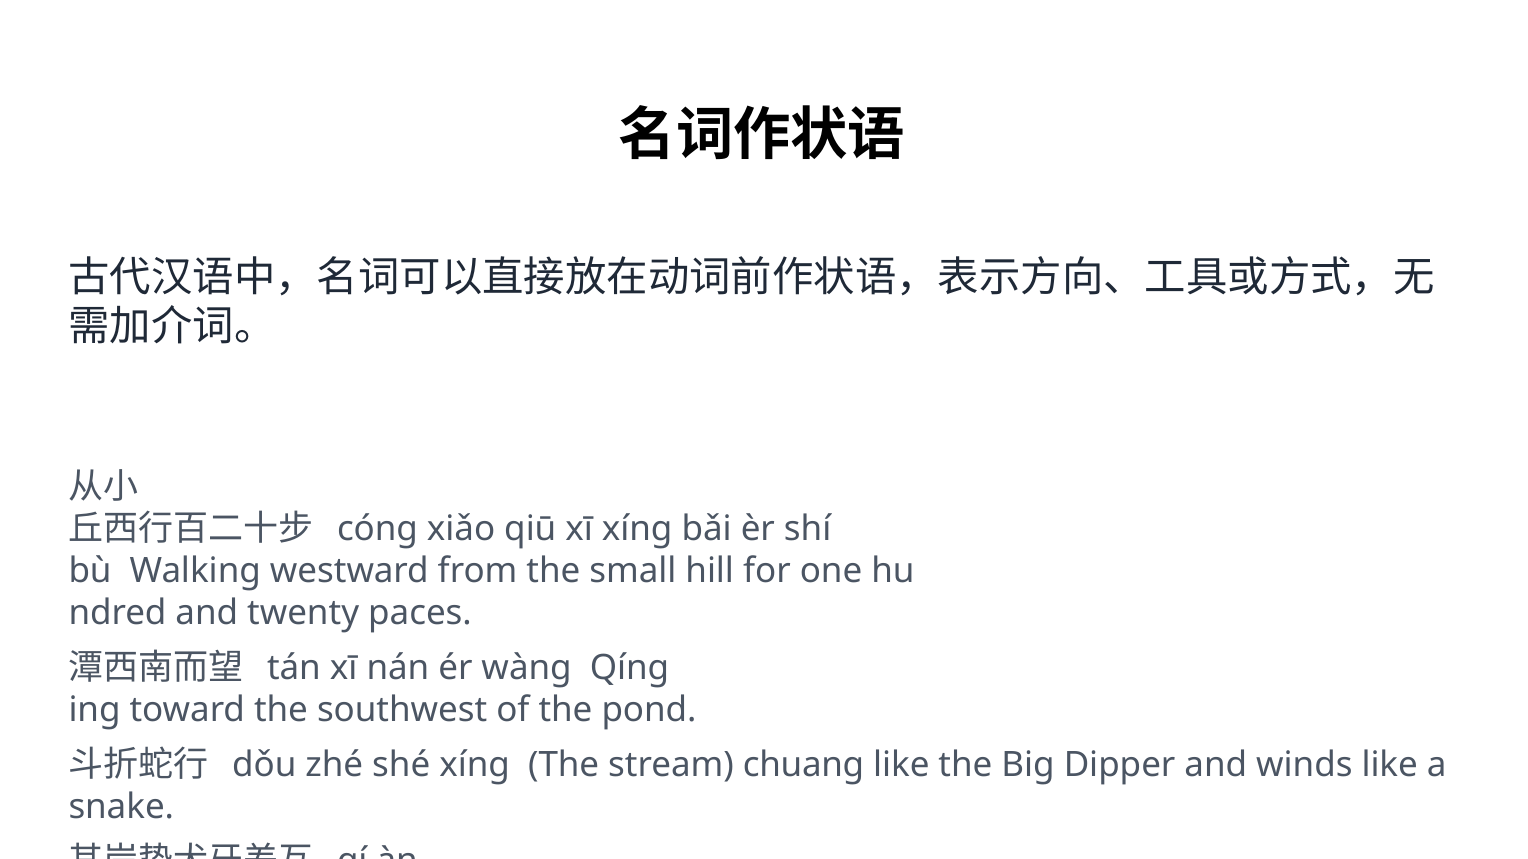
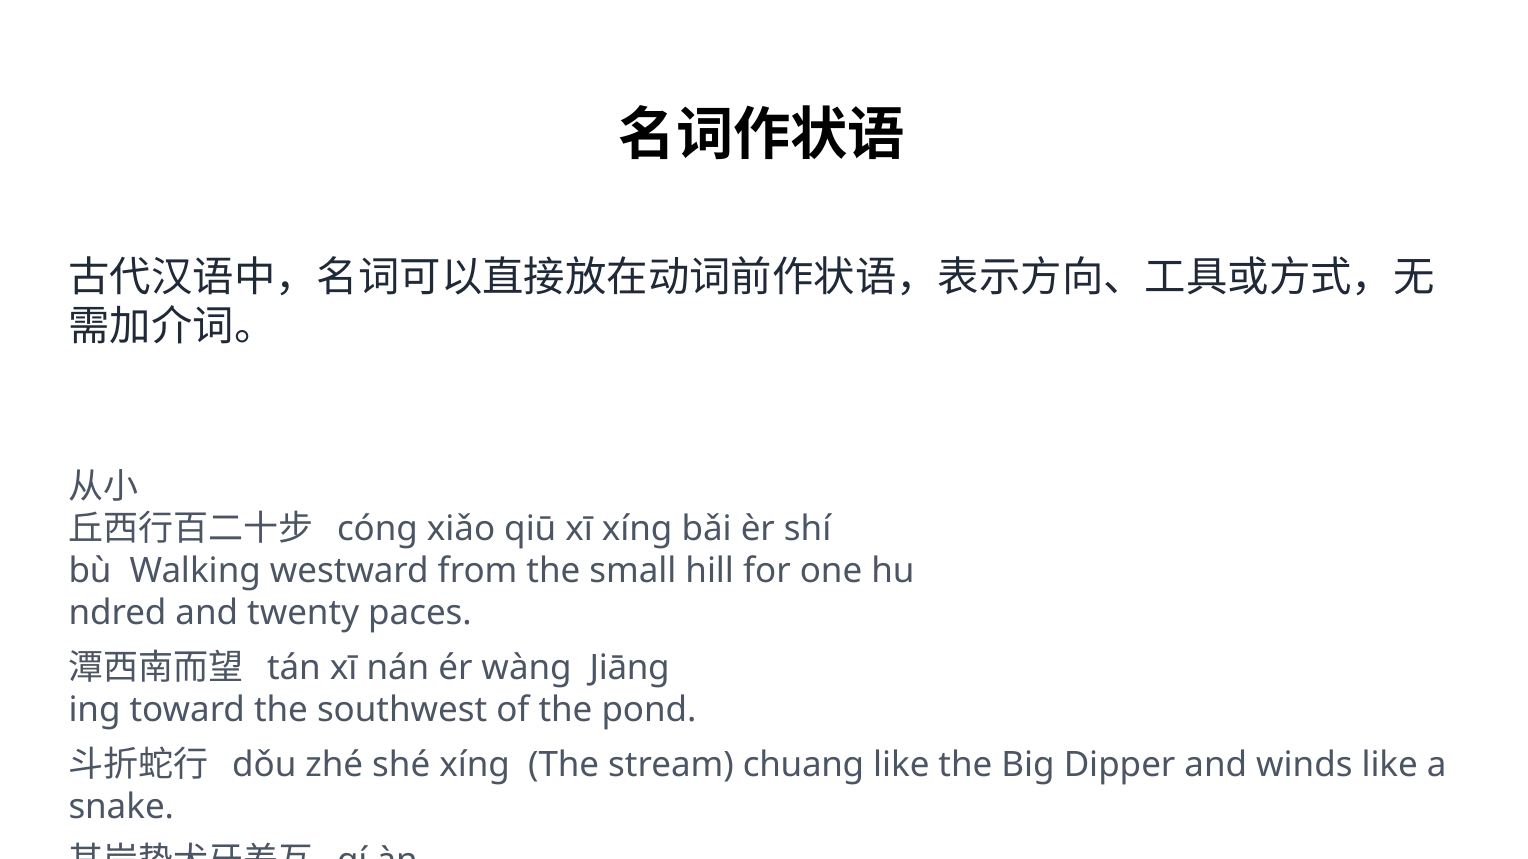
Qíng: Qíng -> Jiāng (630, 668)
